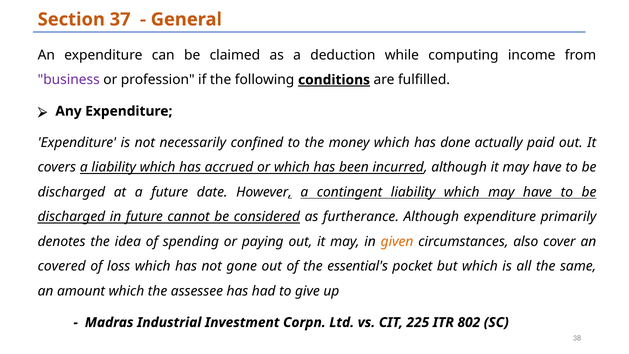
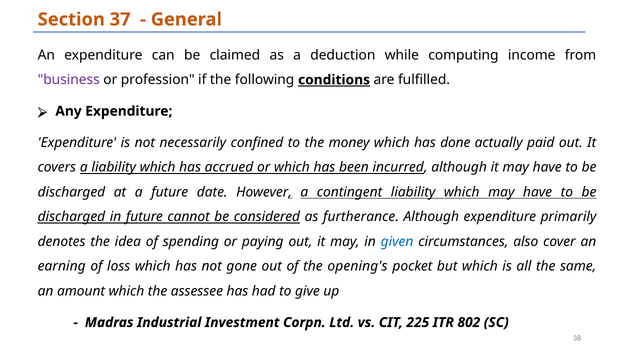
given colour: orange -> blue (397, 241)
covered: covered -> earning (62, 266)
essential's: essential's -> opening's (357, 266)
